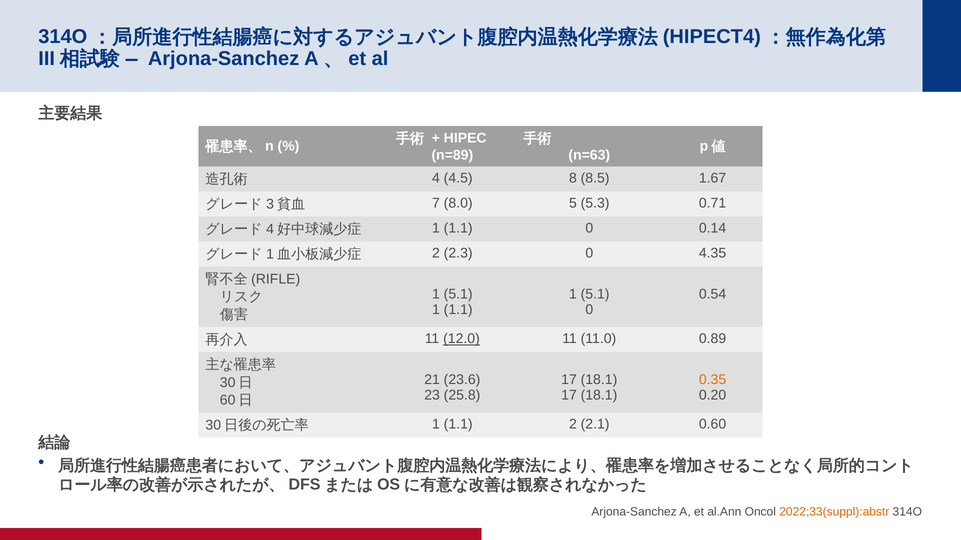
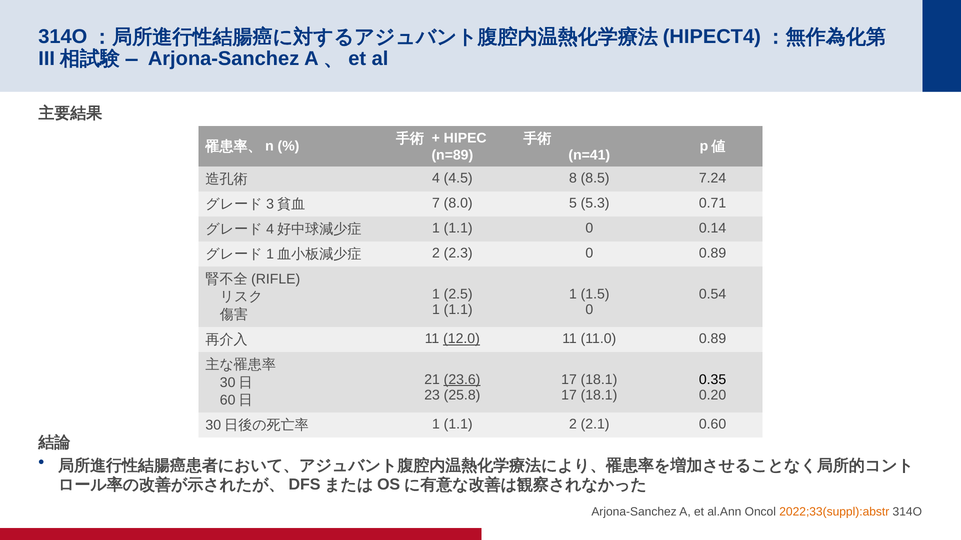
n=63: n=63 -> n=41 (589, 155)
1.67: 1.67 -> 7.24 (713, 178)
0 4.35: 4.35 -> 0.89 (713, 254)
5.1: 5.1 -> 2.5 (458, 294)
5.1: 5.1 -> 1.5 (595, 294)
23.6 underline: none -> present (462, 380)
0.35 colour: orange -> black (713, 380)
